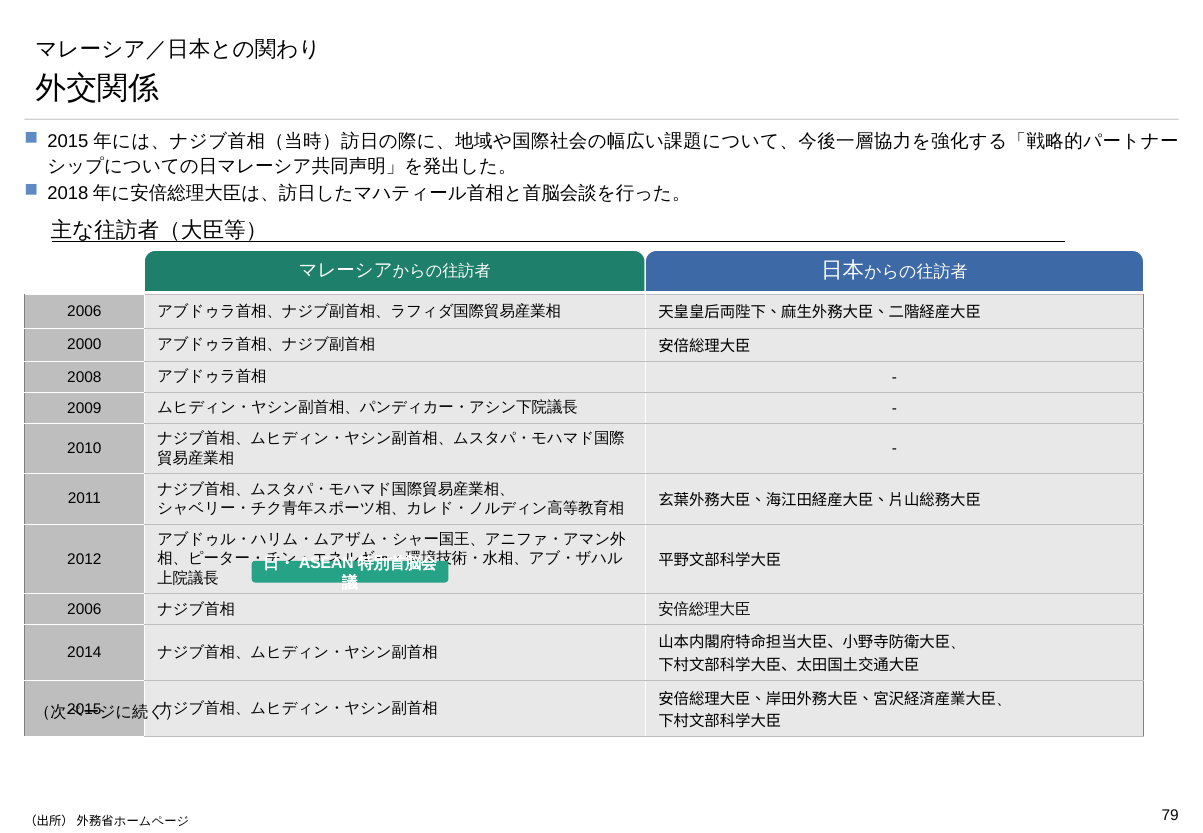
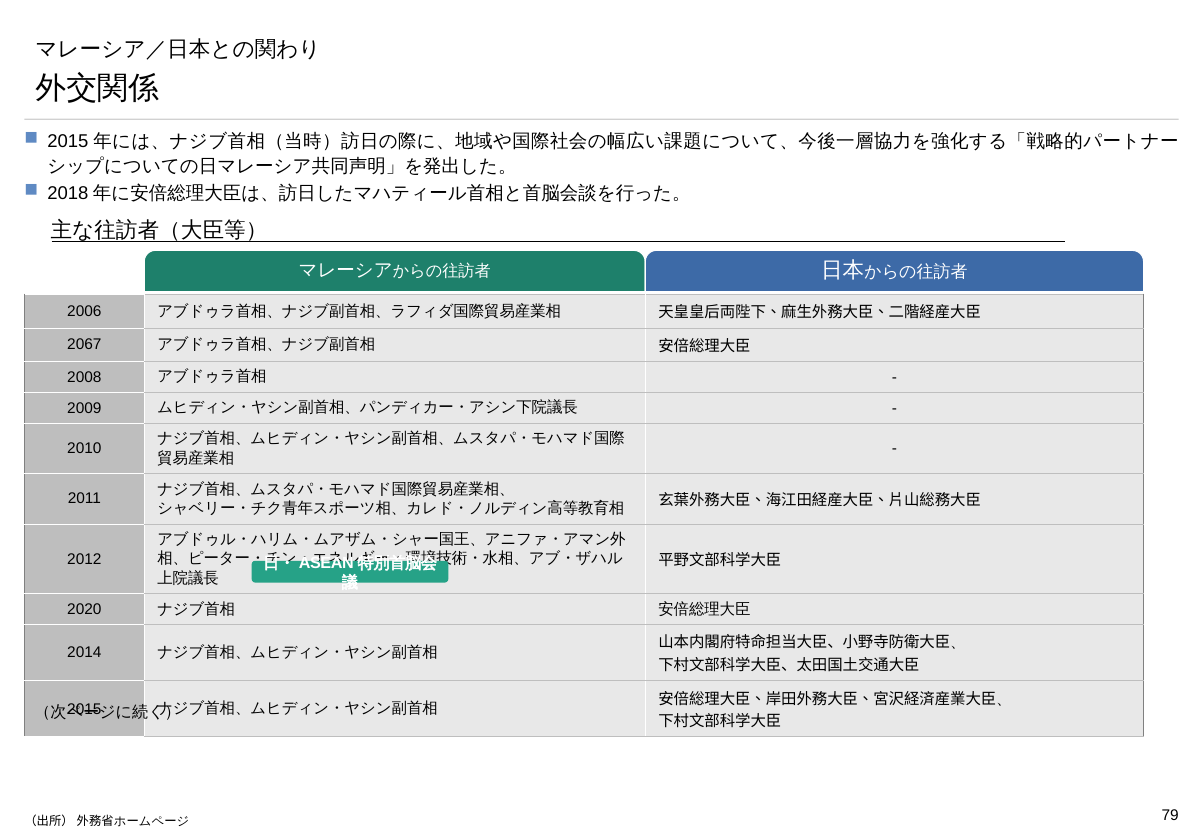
2000: 2000 -> 2067 (84, 345)
2006: 2006 -> 2020 (84, 609)
